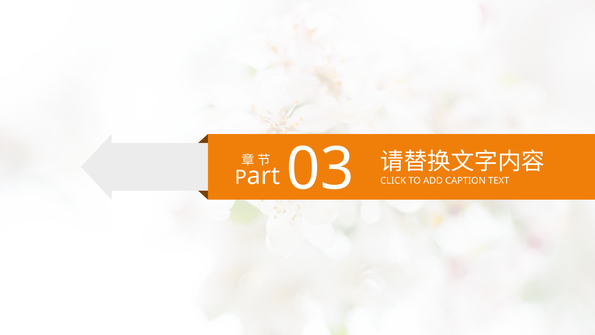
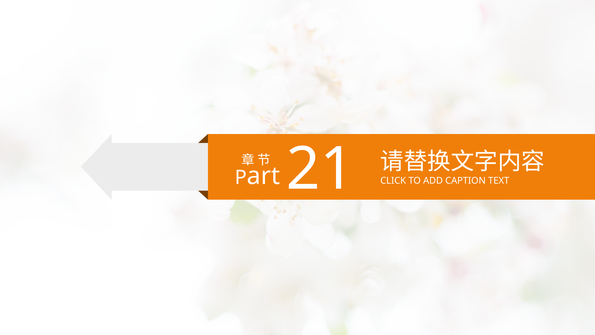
03: 03 -> 21 (320, 169)
